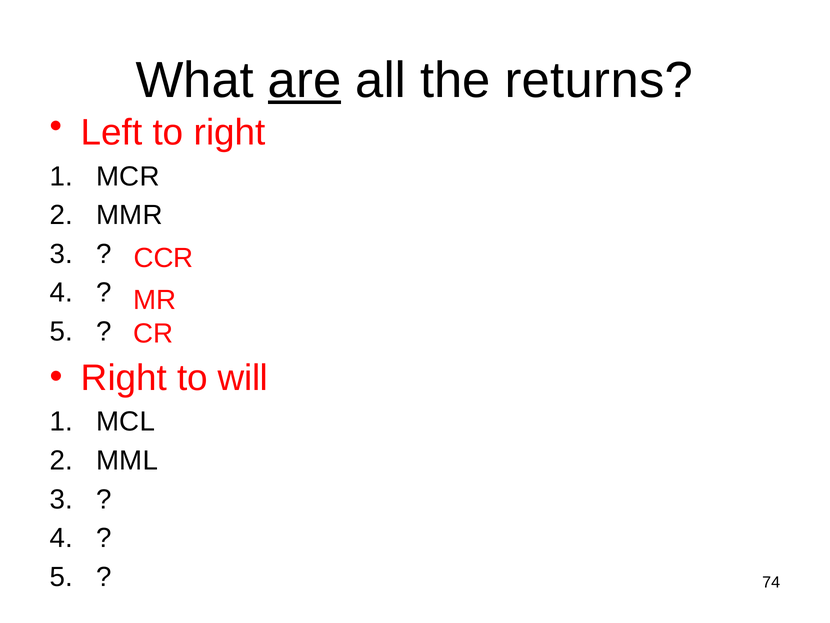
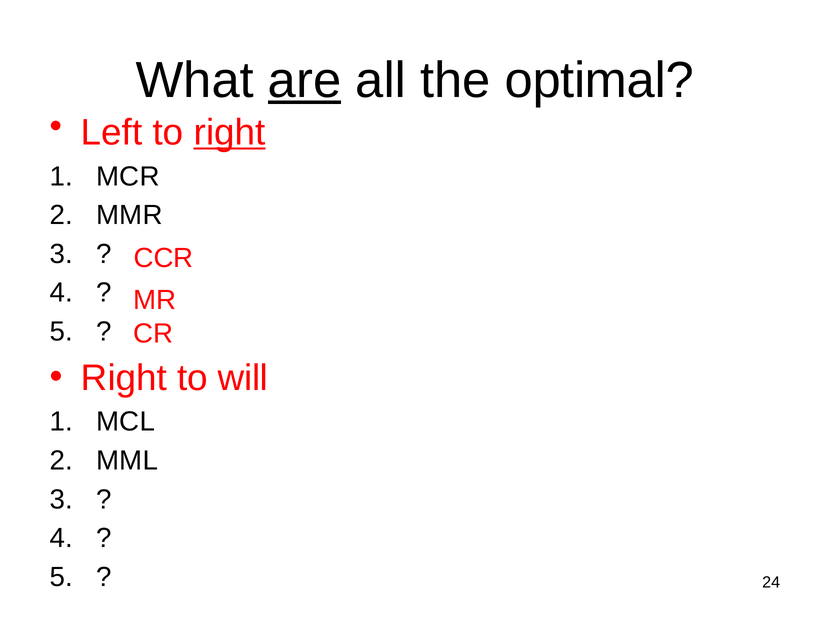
returns: returns -> optimal (599, 80)
right underline: none -> present (230, 133)
74: 74 -> 24 (771, 582)
